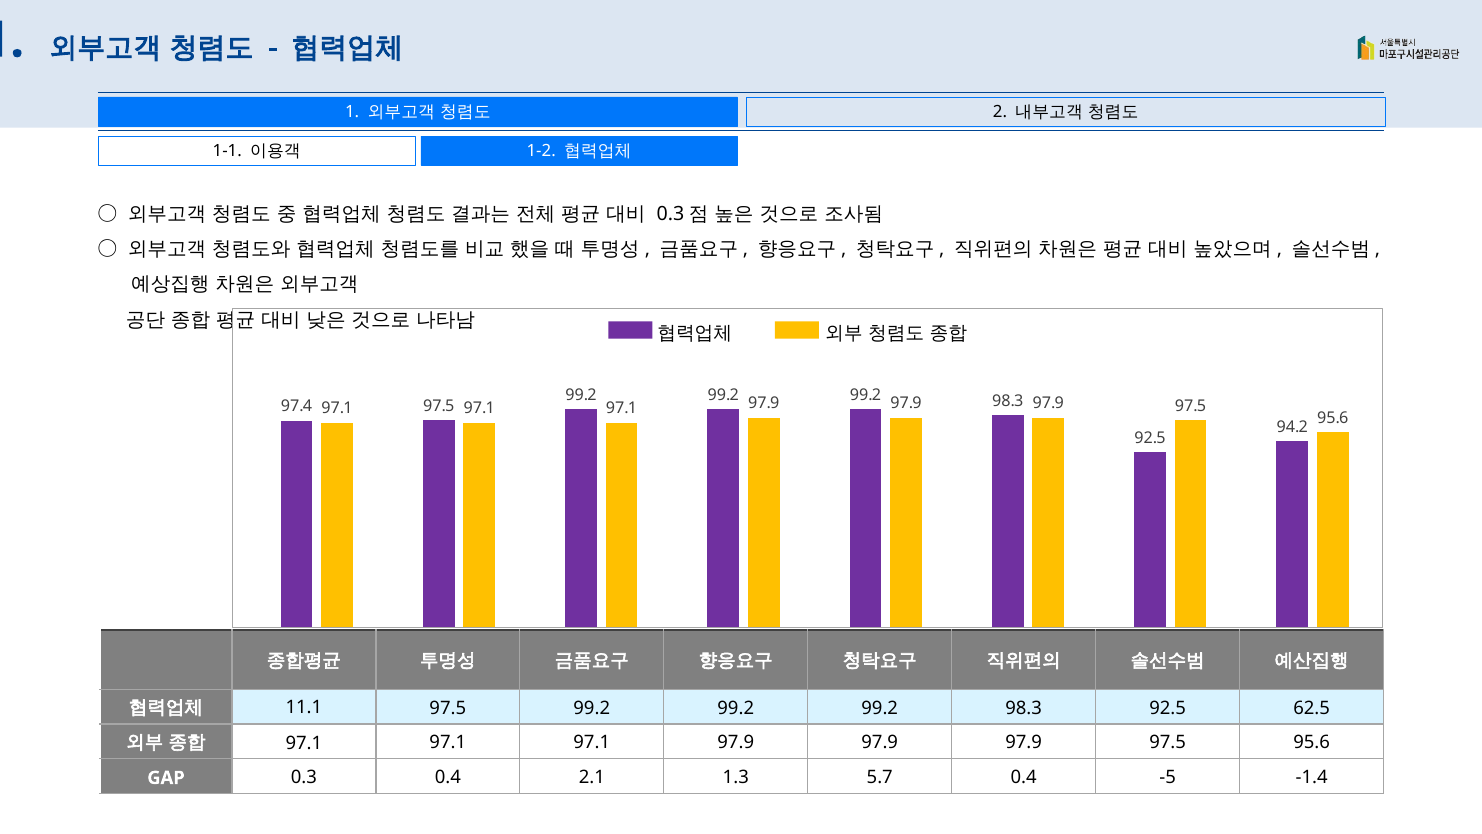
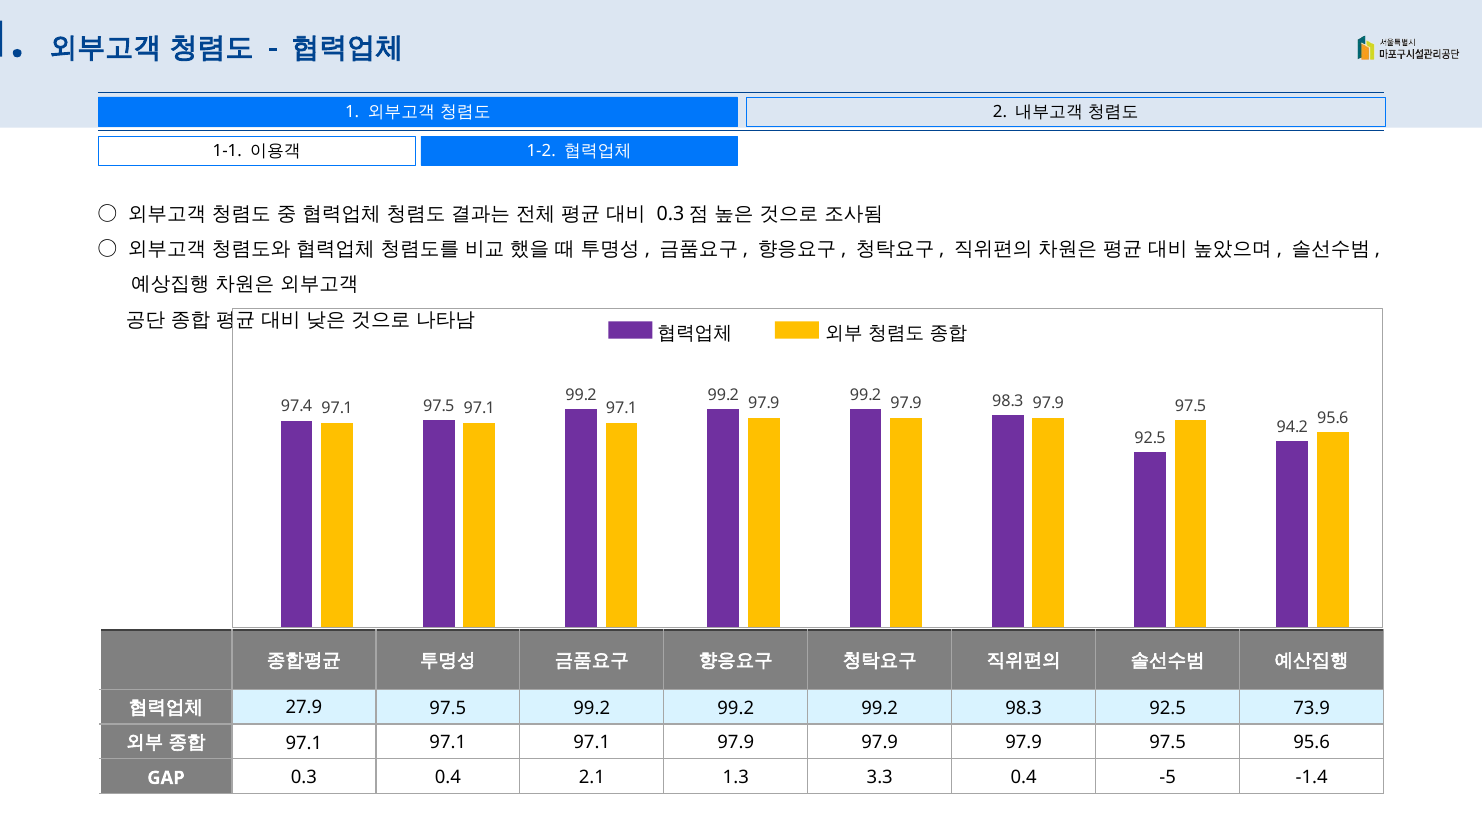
11.1: 11.1 -> 27.9 (304, 707)
62.5: 62.5 -> 73.9 (1312, 708)
5.7: 5.7 -> 3.3 (880, 777)
